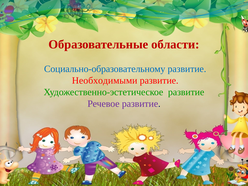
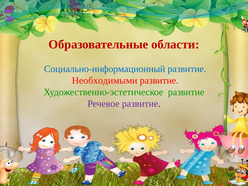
Социально-образовательному: Социально-образовательному -> Социально-информационный (105, 69)
